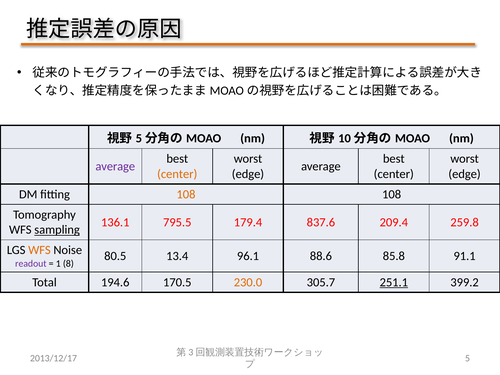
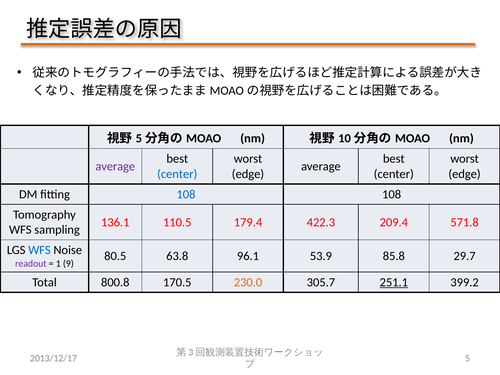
center colour: orange -> blue (177, 174)
108 colour: orange -> blue (186, 194)
795.5: 795.5 -> 110.5 (177, 222)
837.6: 837.6 -> 422.3 (321, 222)
259.8: 259.8 -> 571.8 (465, 222)
sampling underline: present -> none (57, 230)
WFS colour: orange -> blue (39, 250)
13.4: 13.4 -> 63.8 (177, 256)
88.6: 88.6 -> 53.9 (321, 256)
91.1: 91.1 -> 29.7 (465, 256)
8: 8 -> 9 (68, 264)
194.6: 194.6 -> 800.8 (115, 282)
